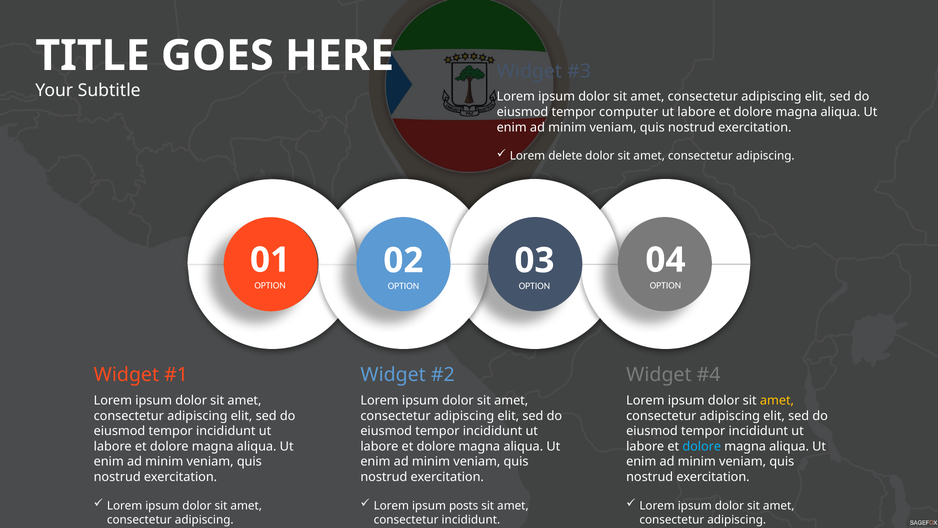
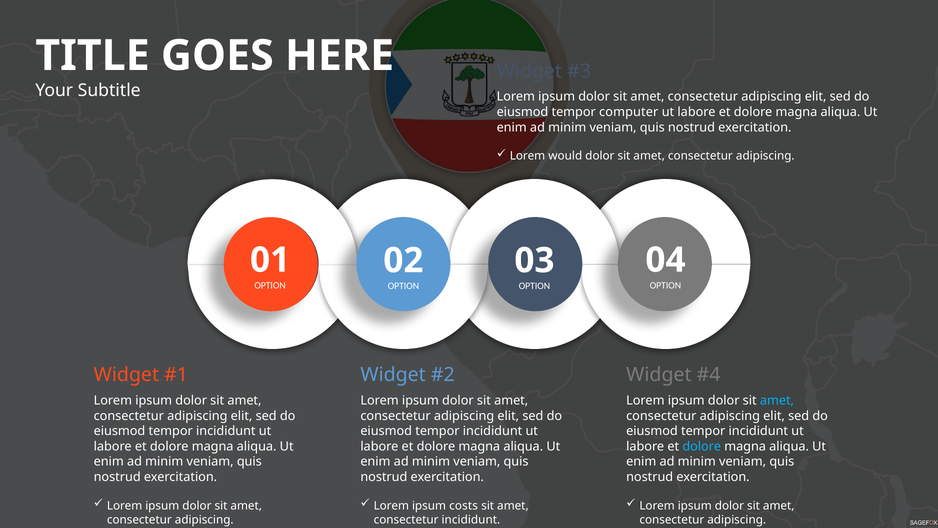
delete: delete -> would (565, 156)
amet colour: yellow -> light blue (777, 400)
posts: posts -> costs (464, 505)
